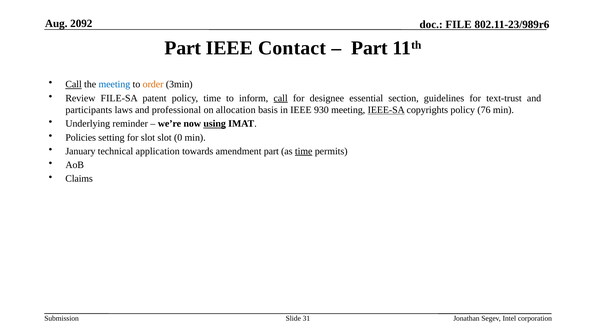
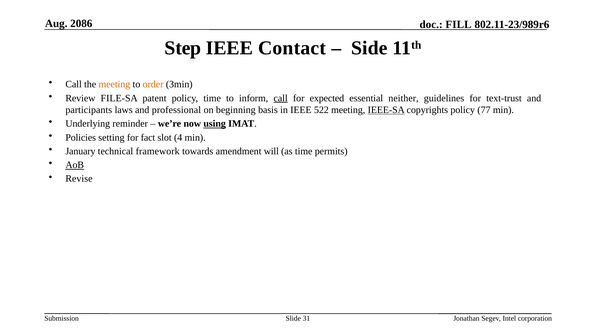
2092: 2092 -> 2086 (81, 23)
FILE: FILE -> FILL (459, 25)
Part: Part -> Step (183, 48)
Part: Part -> Side (369, 48)
Call underline: present -> none (74, 84)
meeting colour: blue -> orange (114, 84)
designee: designee -> expected (327, 98)
section: section -> neither (403, 98)
allocation: allocation -> beginning (236, 110)
930: 930 -> 522 (321, 110)
76: 76 -> 77 (484, 110)
for slot: slot -> fact (148, 138)
0: 0 -> 4 (178, 138)
application: application -> framework (158, 151)
amendment part: part -> will (271, 151)
time underline: present -> none (304, 151)
AoB underline: none -> present (75, 165)
Claims: Claims -> Revise (79, 179)
